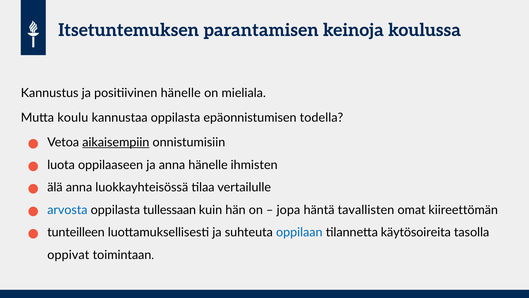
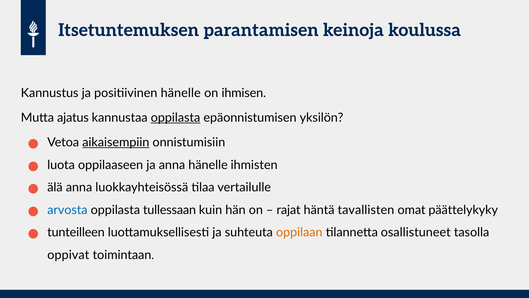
mieliala: mieliala -> ihmisen (244, 93)
koulu: koulu -> ajatus (73, 118)
oppilasta underline: none -> present (175, 118)
todella: todella -> yksilön (322, 118)
jopa: jopa -> rajat (289, 210)
kiireettömän: kiireettömän -> päättelykyky (463, 210)
oppilaan colour: blue -> orange (299, 232)
käytösoireita: käytösoireita -> osallistuneet (416, 232)
